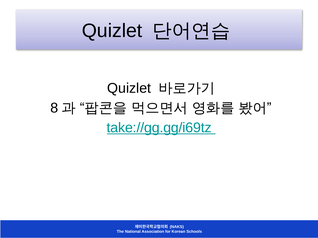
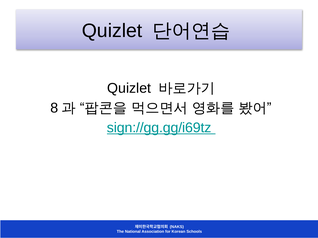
take://gg.gg/i69tz: take://gg.gg/i69tz -> sign://gg.gg/i69tz (159, 128)
